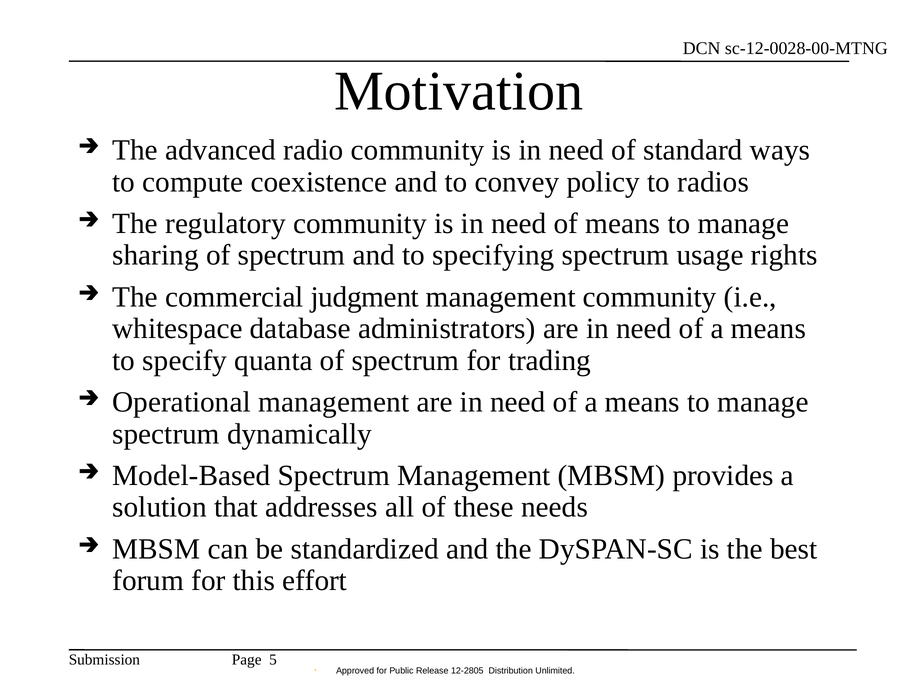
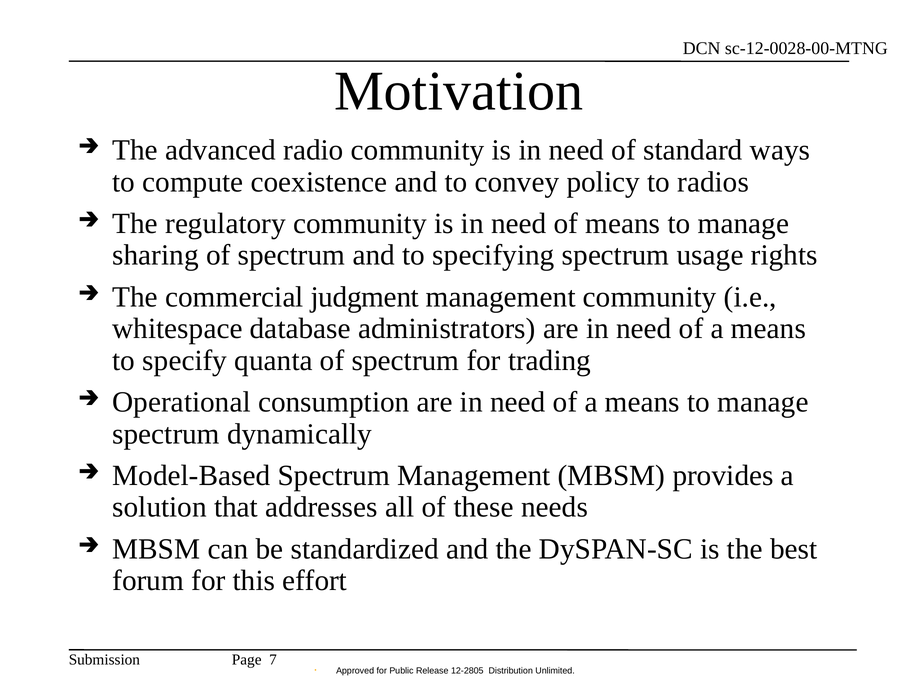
Operational management: management -> consumption (334, 403)
5: 5 -> 7 (273, 660)
